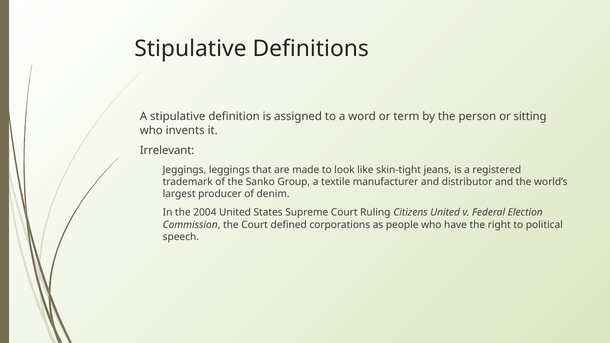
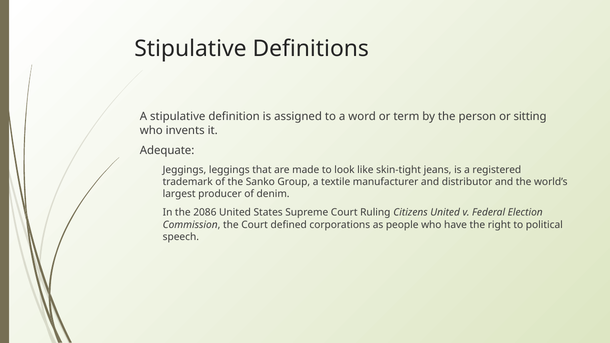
Irrelevant: Irrelevant -> Adequate (167, 151)
2004: 2004 -> 2086 (205, 213)
